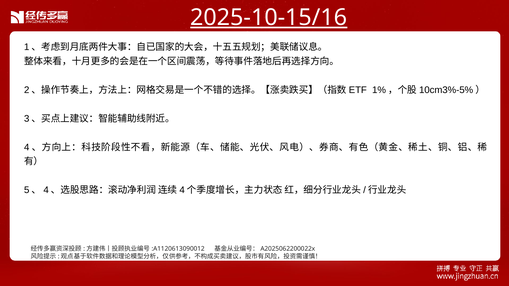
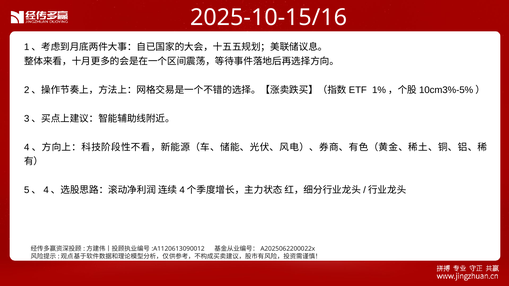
2025-10-15/16 underline: present -> none (269, 17)
